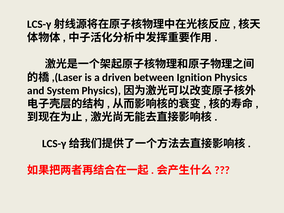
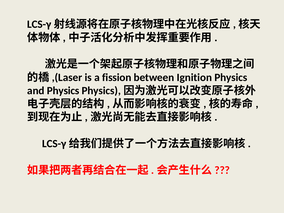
driven: driven -> fission (117, 77)
and System: System -> Physics (63, 91)
